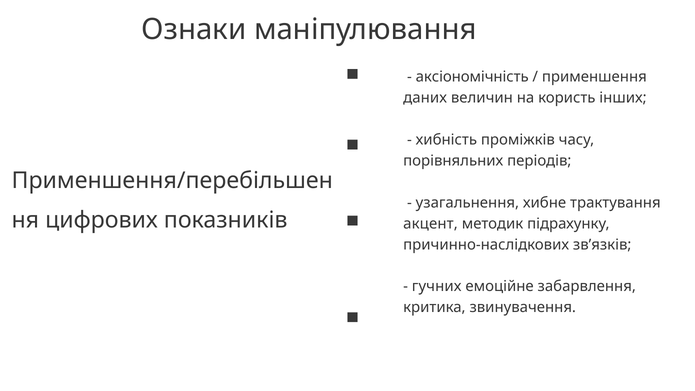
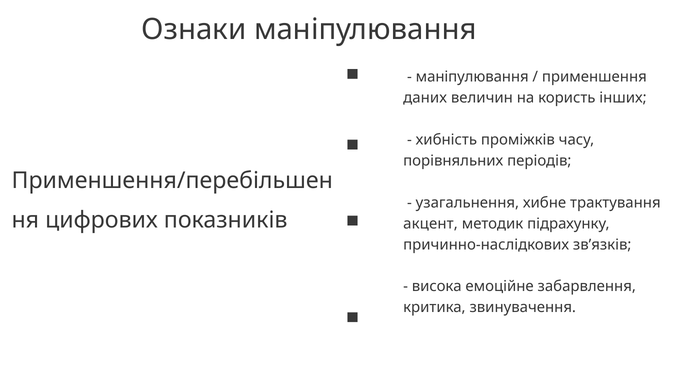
аксіономічність: аксіономічність -> маніпулювання (472, 77)
гучних: гучних -> висока (437, 286)
